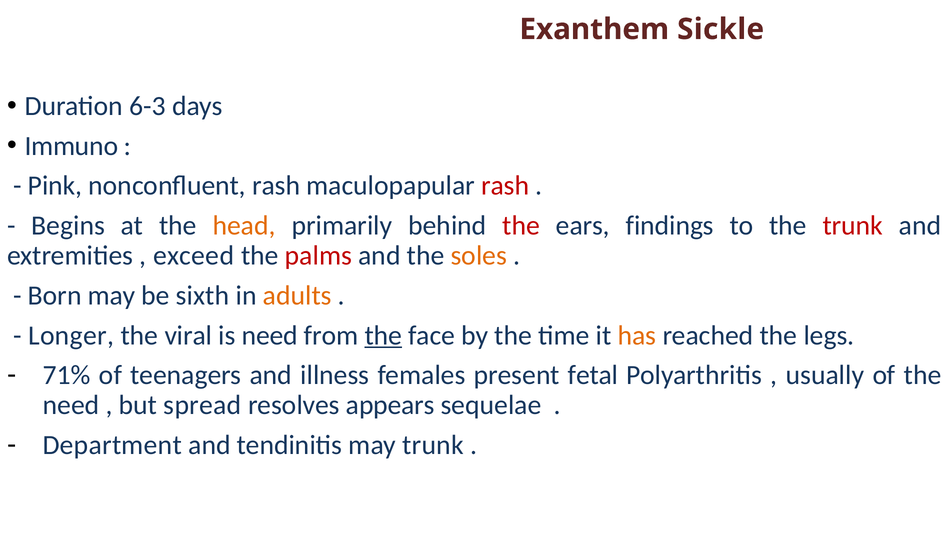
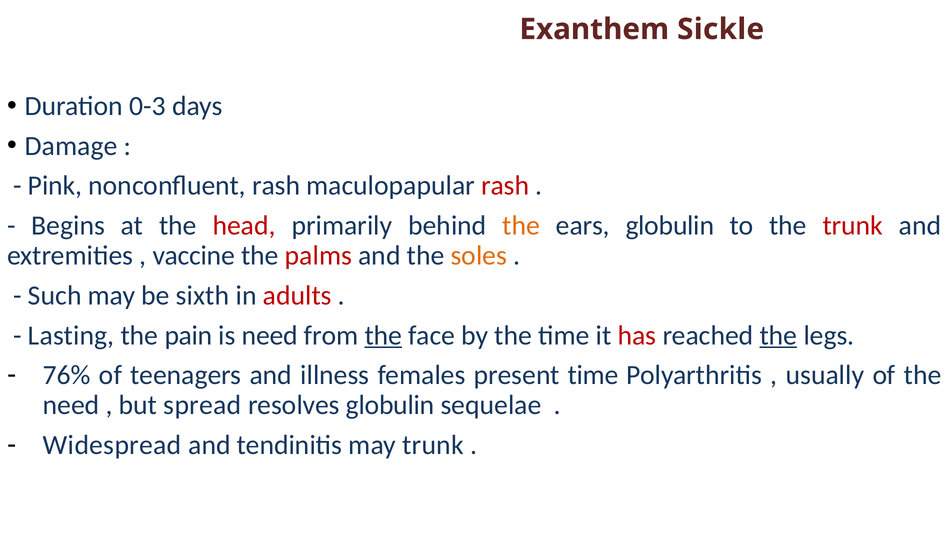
6-3: 6-3 -> 0-3 (148, 106)
Immuno: Immuno -> Damage (71, 146)
head colour: orange -> red (244, 226)
the colour: red -> orange (521, 226)
ears findings: findings -> globulin (670, 226)
exceed: exceed -> vaccine (194, 256)
Born: Born -> Such (55, 295)
adults colour: orange -> red (297, 295)
Longer: Longer -> Lasting (71, 335)
viral: viral -> pain (189, 335)
has colour: orange -> red (637, 335)
the underline: none -> present (778, 335)
71%: 71% -> 76% (67, 375)
present fetal: fetal -> time (593, 375)
resolves appears: appears -> globulin (390, 405)
Department: Department -> Widespread (112, 445)
